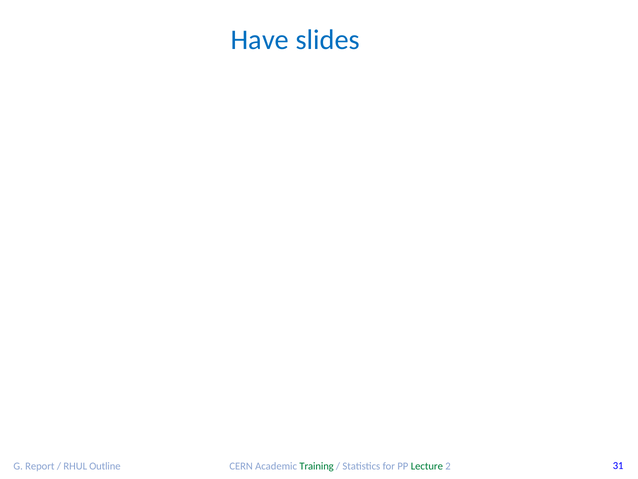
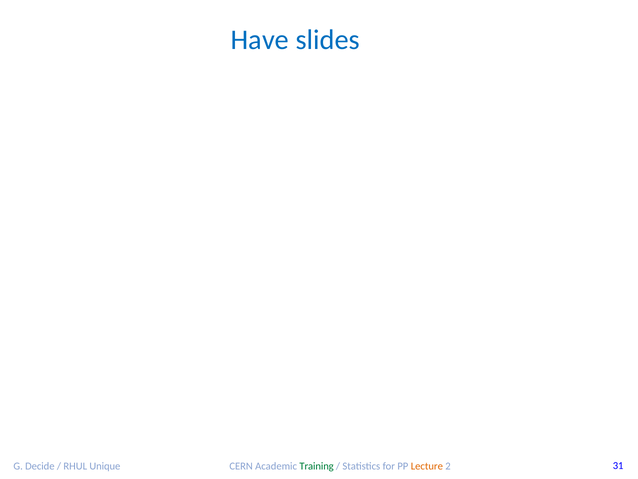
Report: Report -> Decide (40, 466)
Outline: Outline -> Unique (105, 466)
Lecture colour: green -> orange (427, 466)
